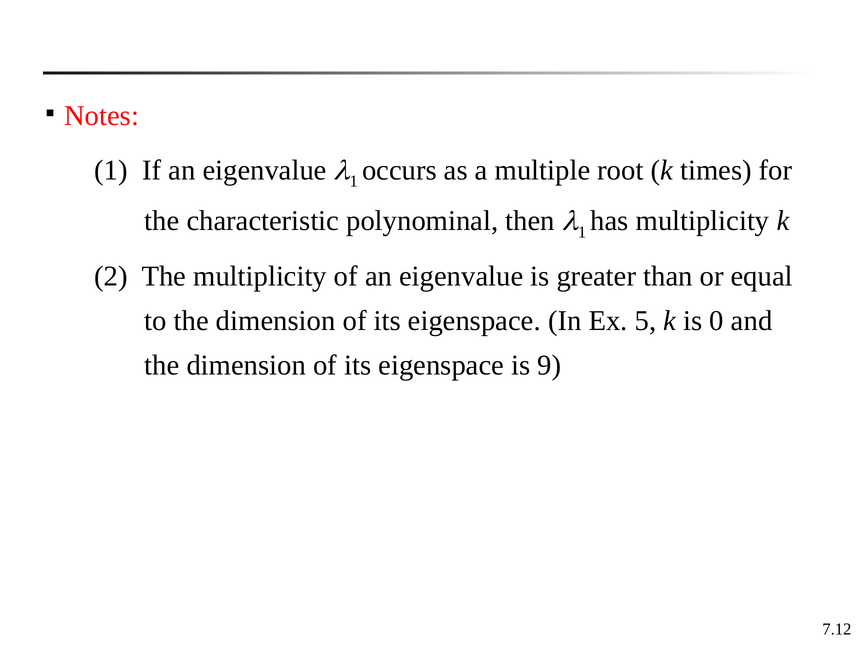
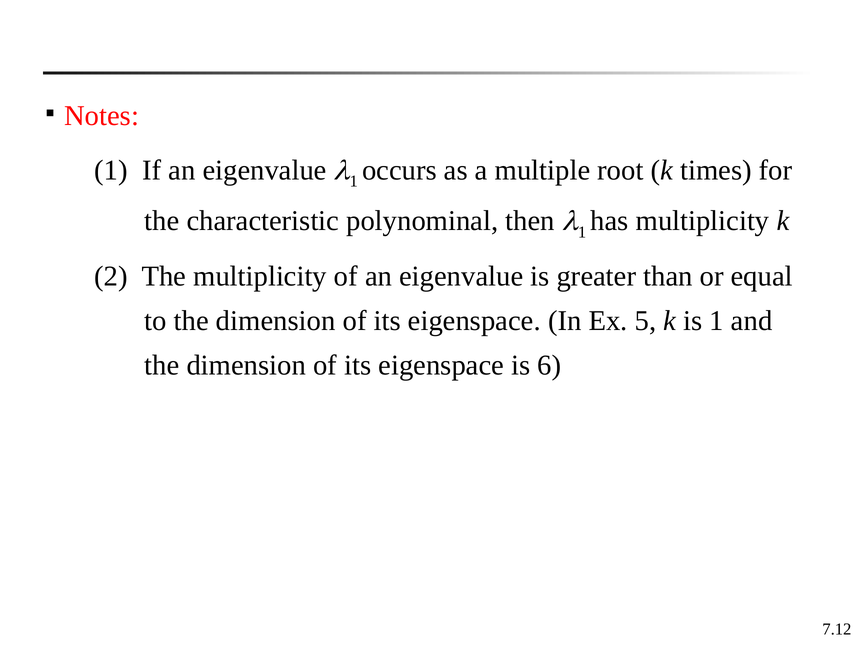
is 0: 0 -> 1 (717, 321)
9: 9 -> 6 (549, 365)
